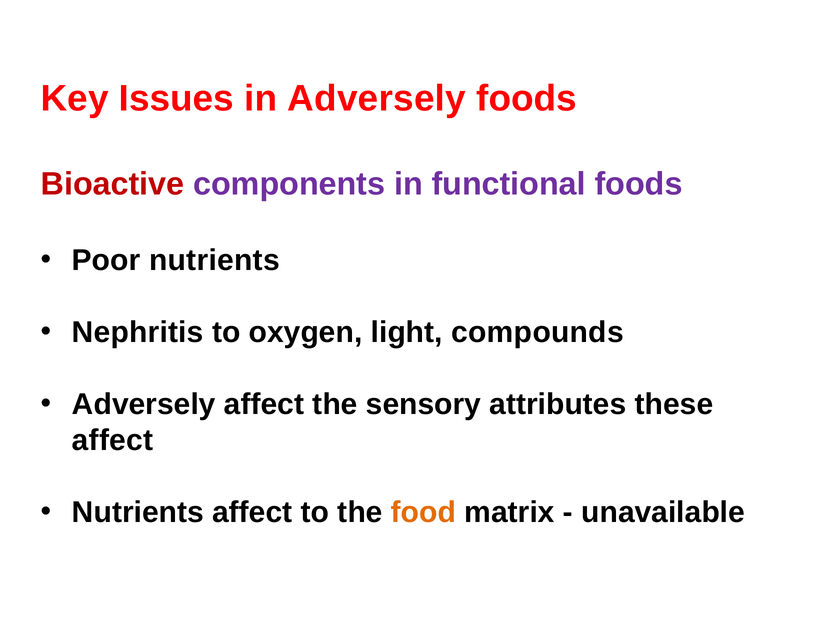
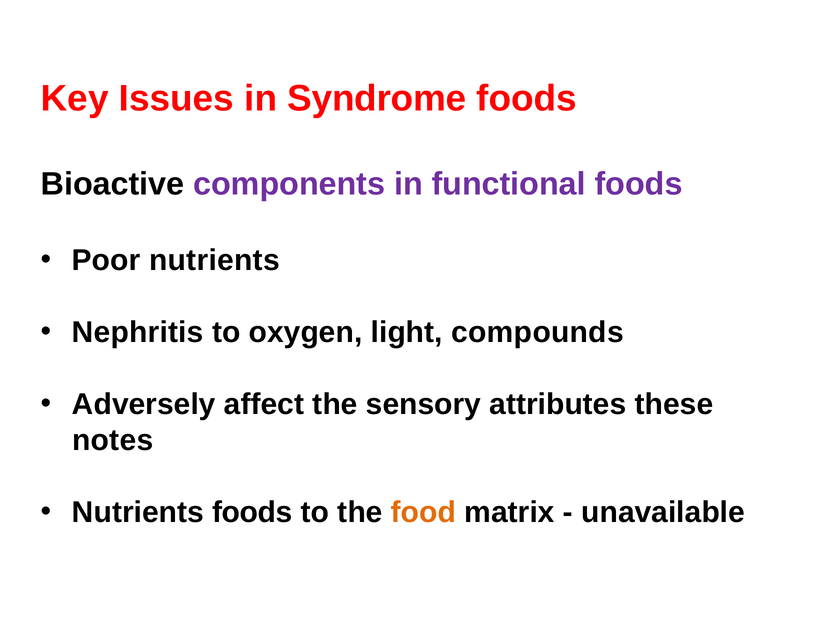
in Adversely: Adversely -> Syndrome (377, 98)
Bioactive colour: red -> black (113, 184)
affect: affect -> notes (113, 440)
Nutrients affect: affect -> foods (252, 512)
